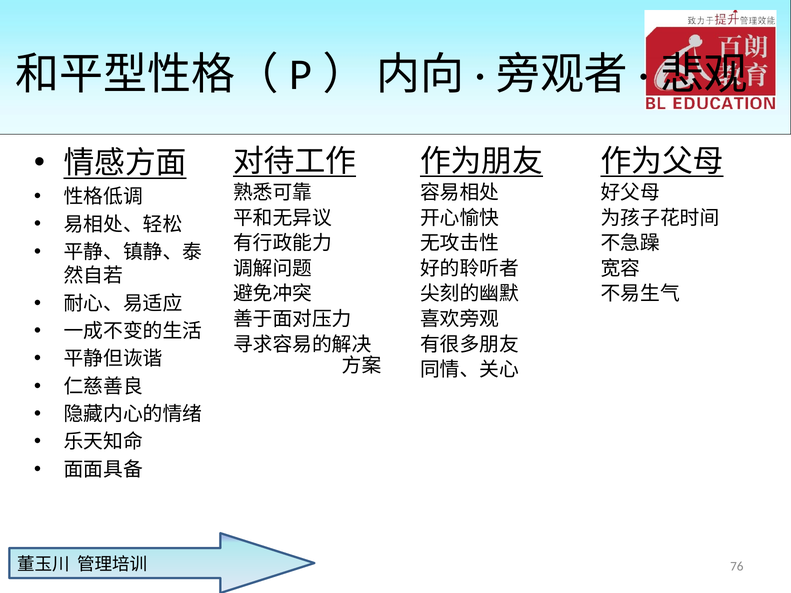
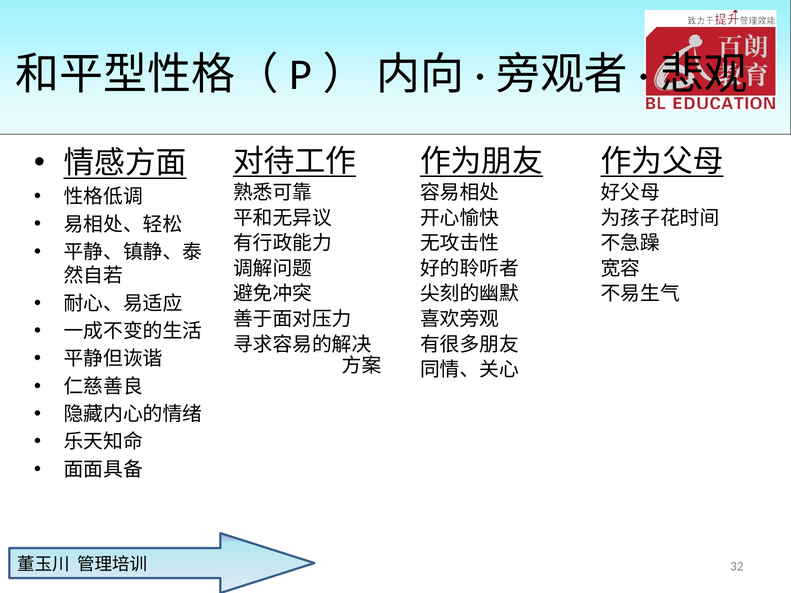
76: 76 -> 32 (737, 566)
